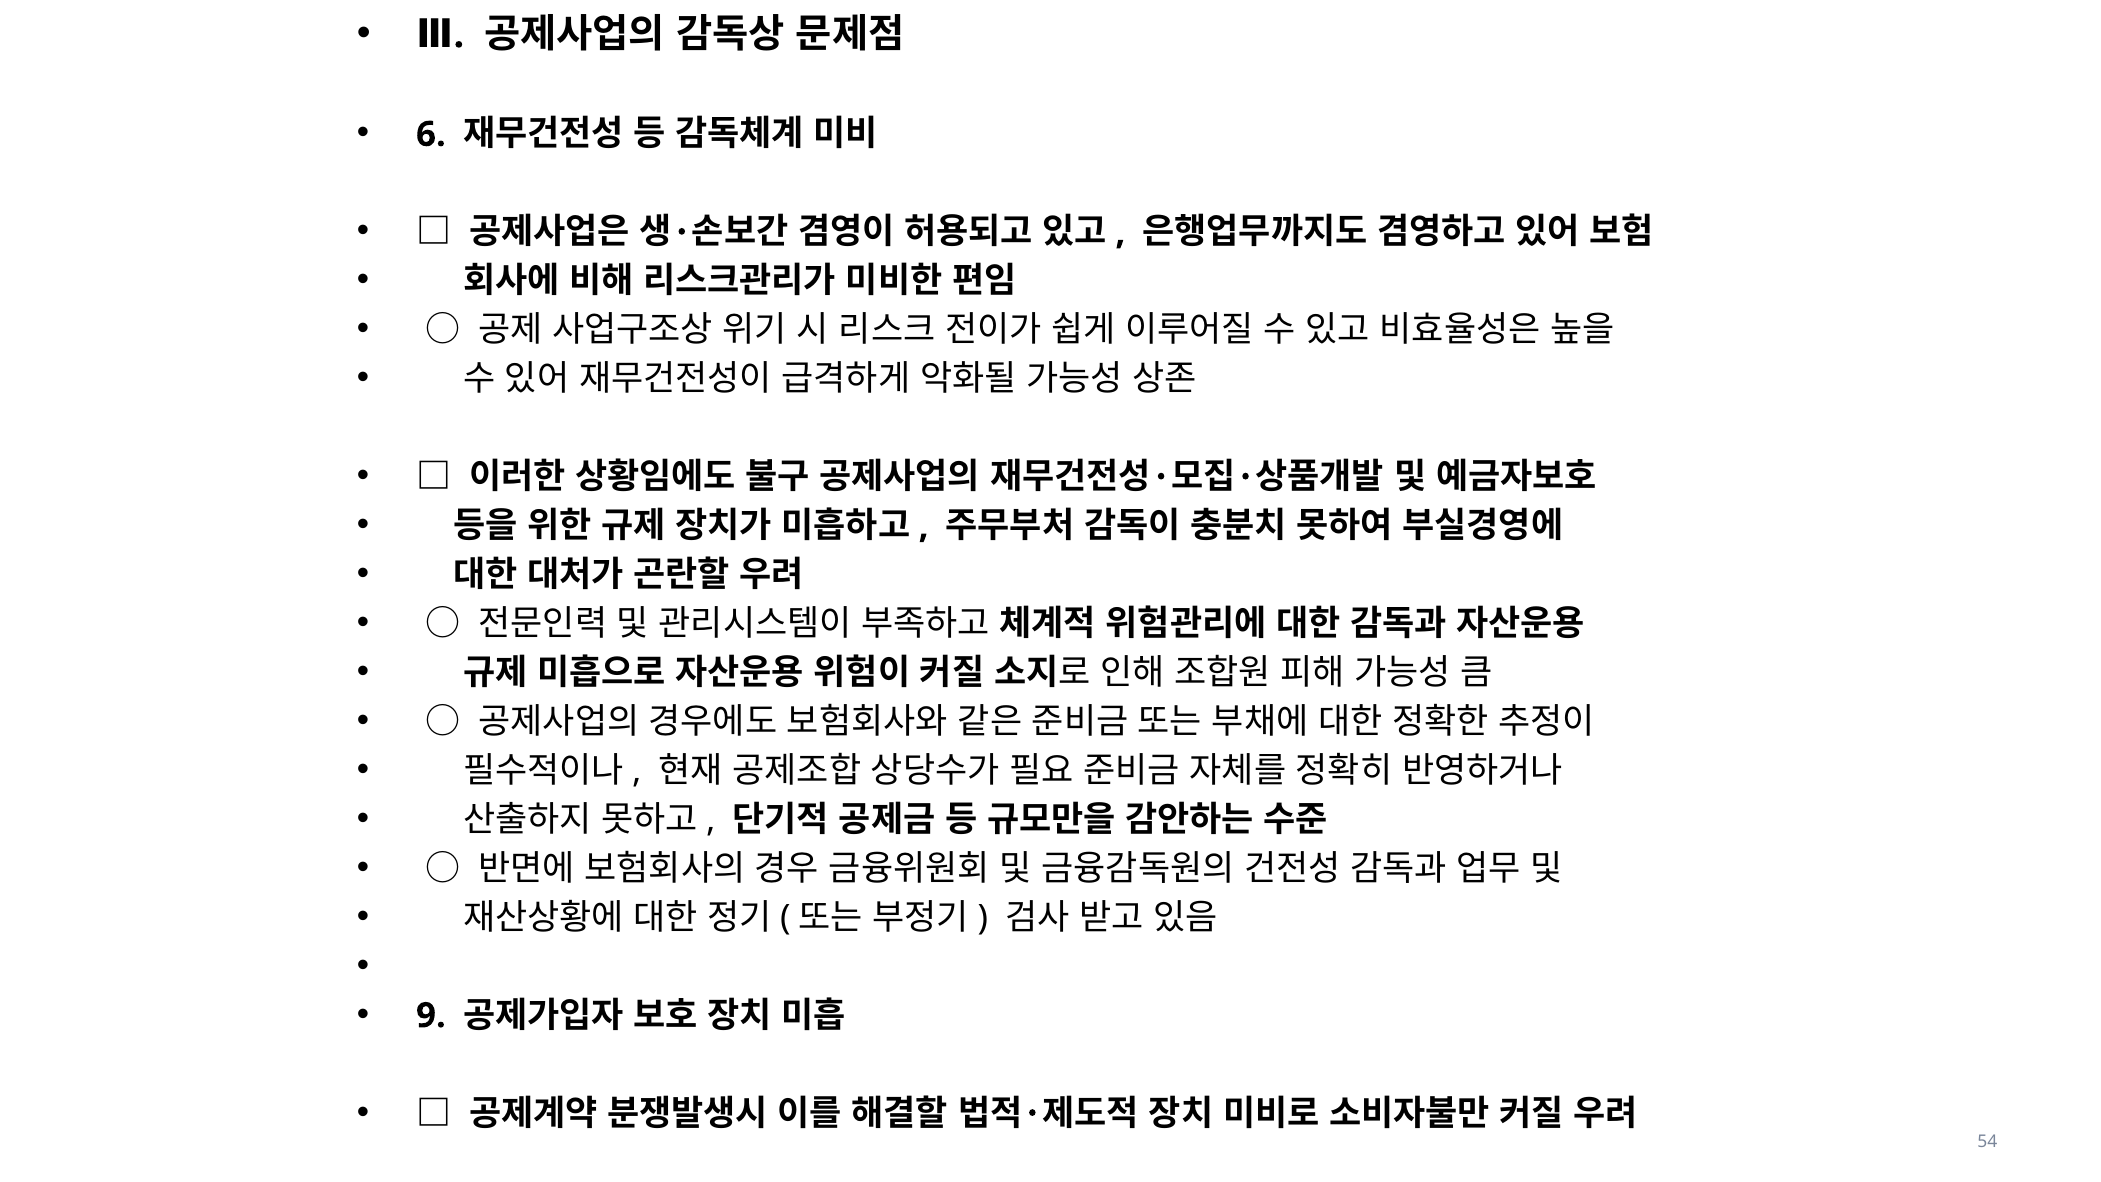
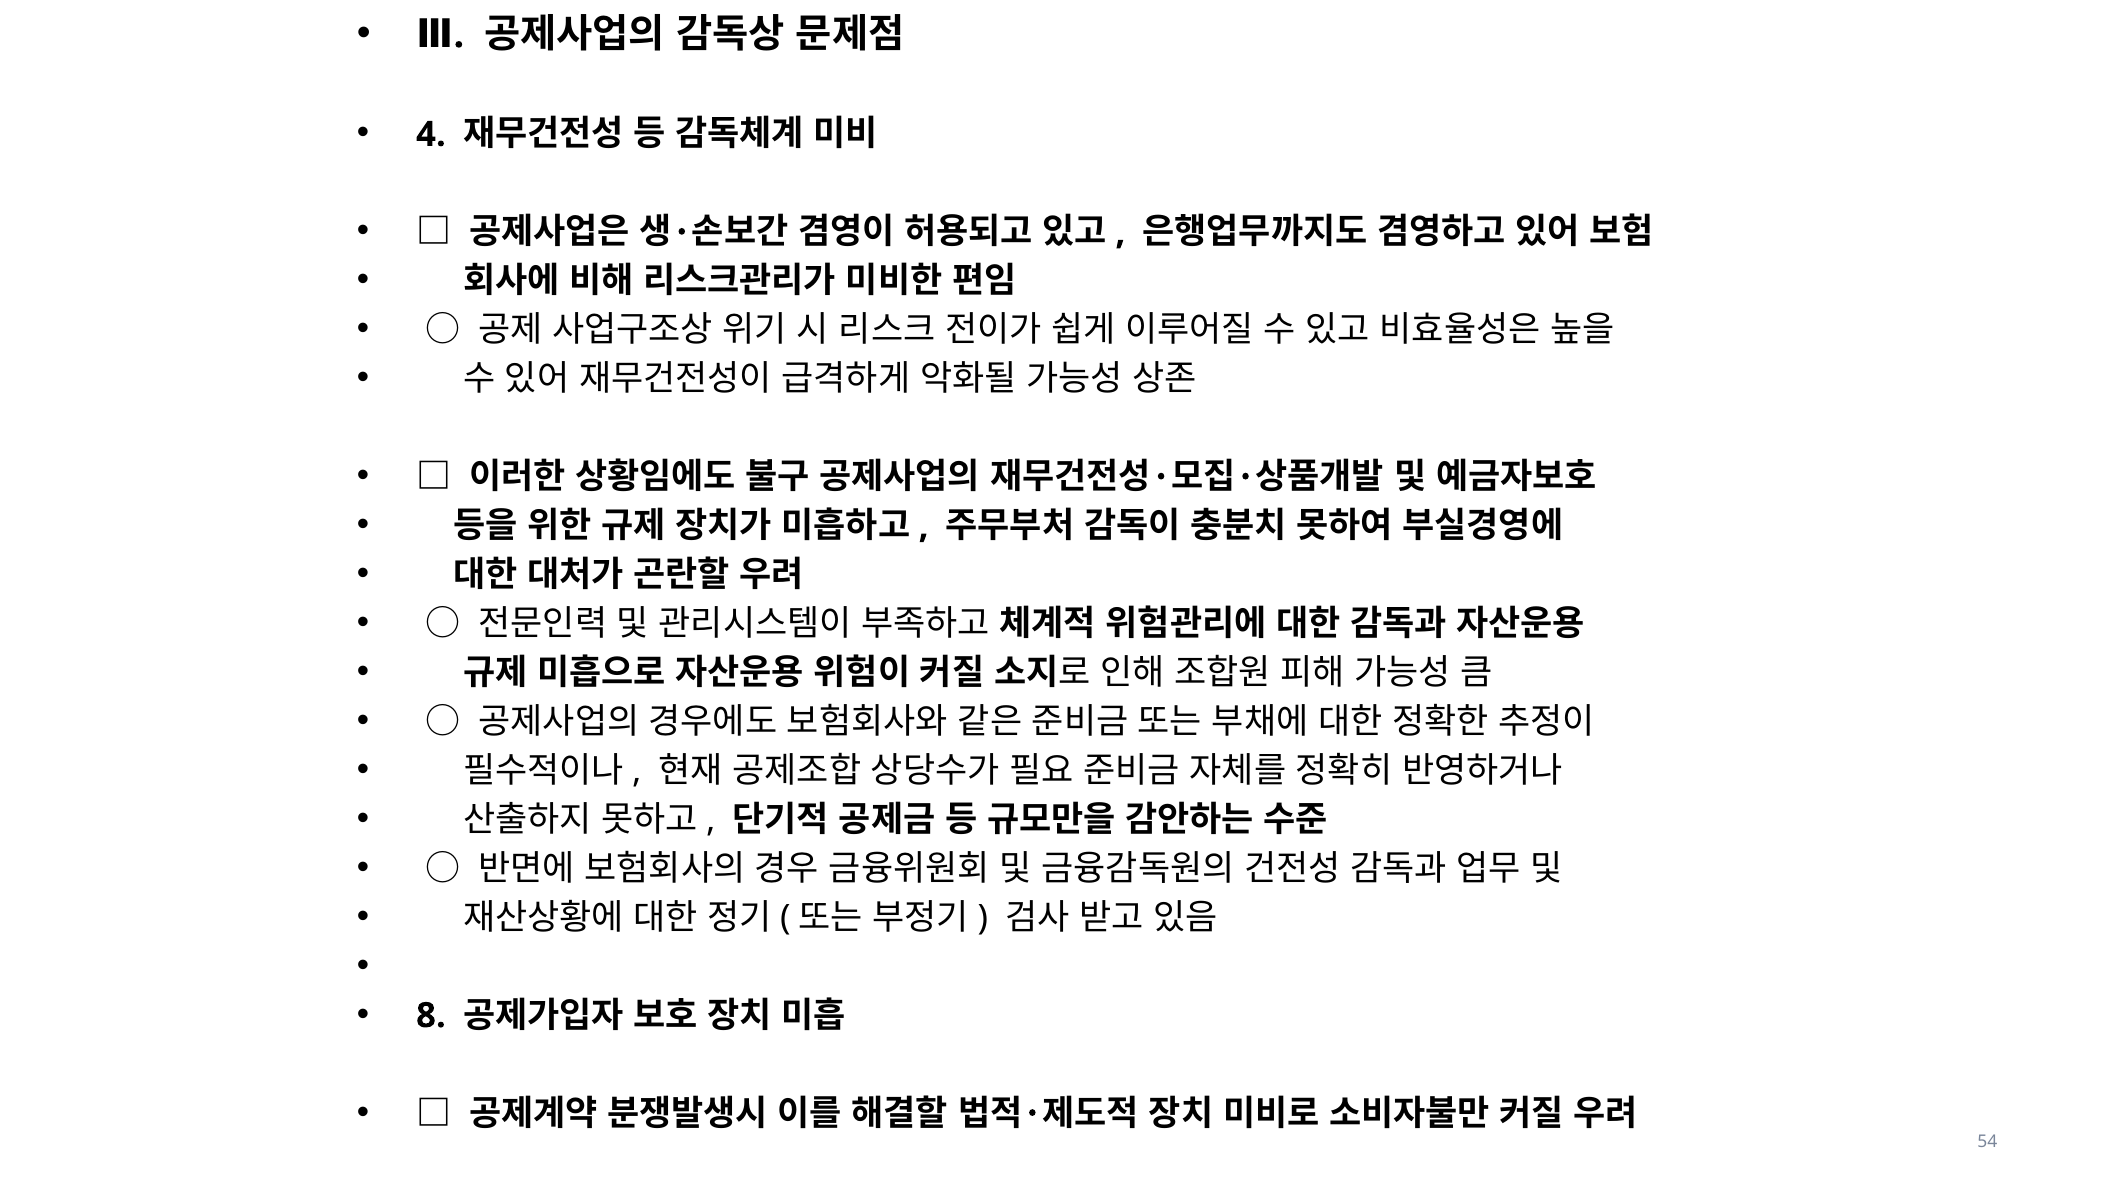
6: 6 -> 4 (431, 134)
9: 9 -> 8 (431, 1015)
